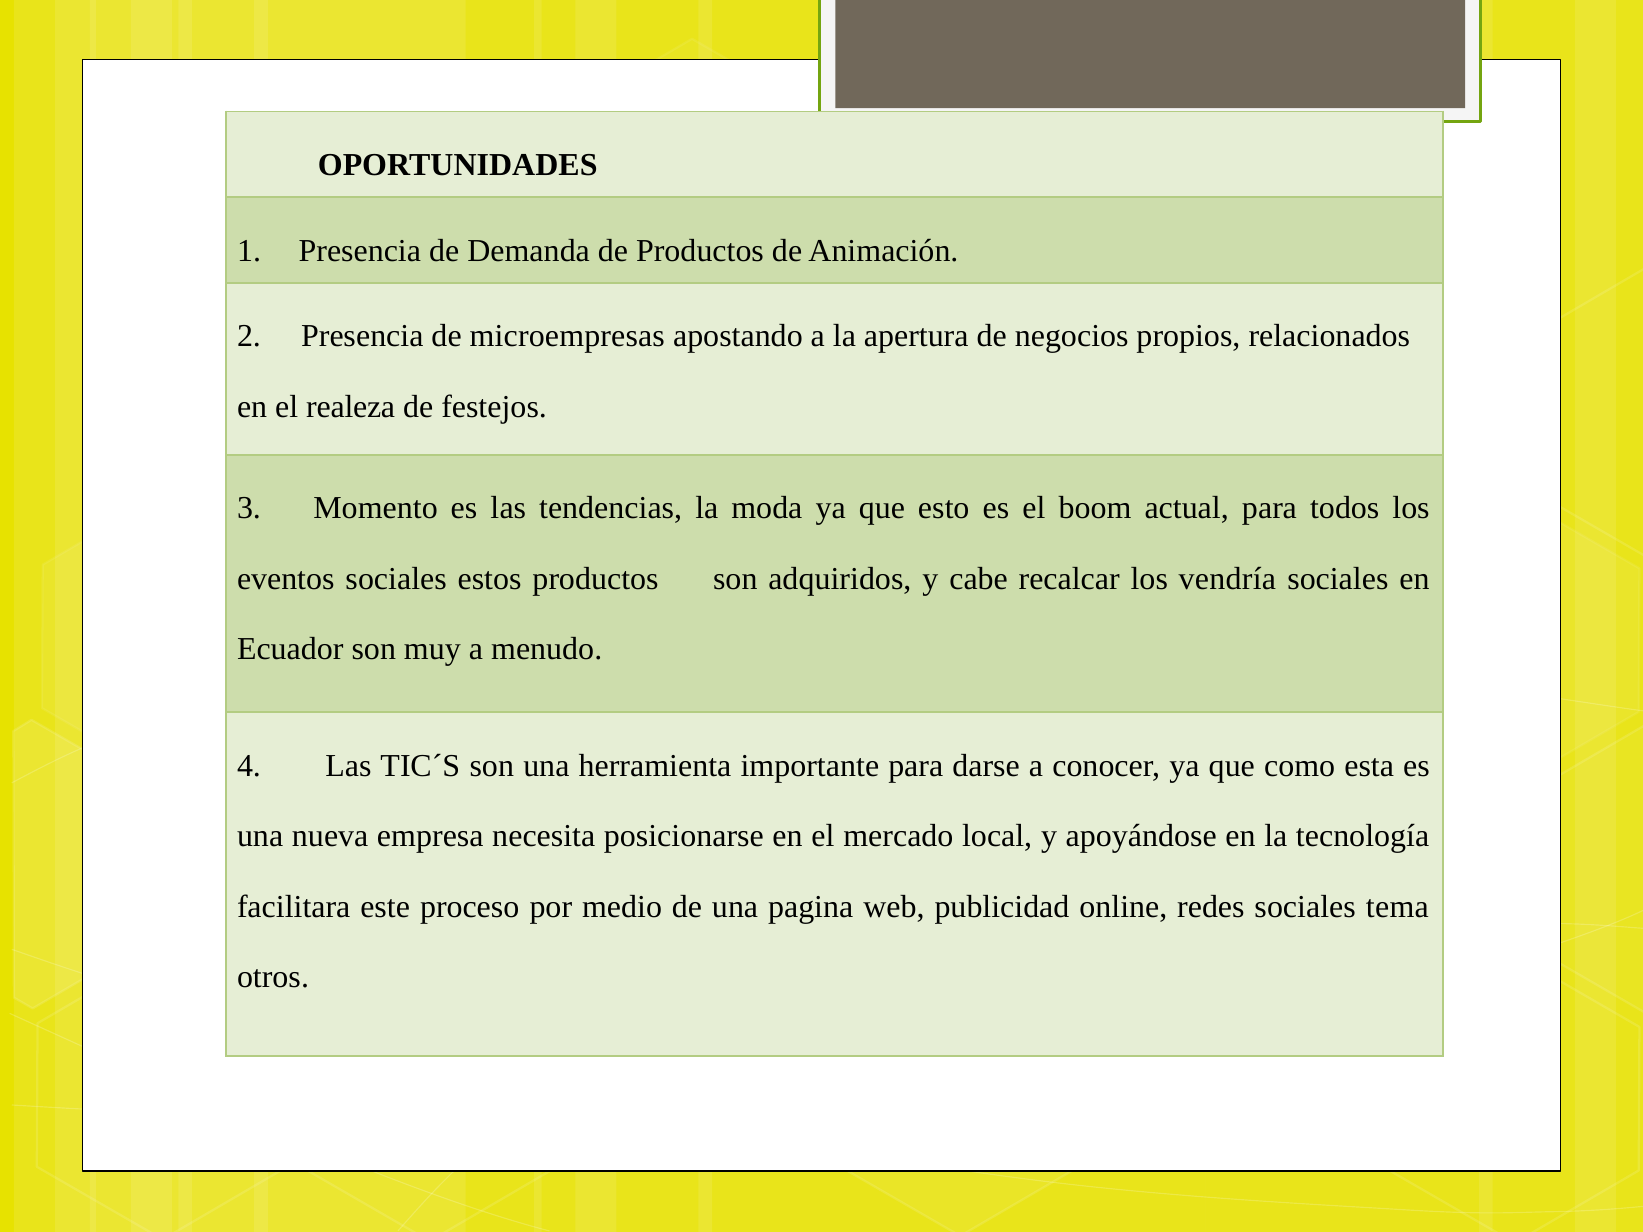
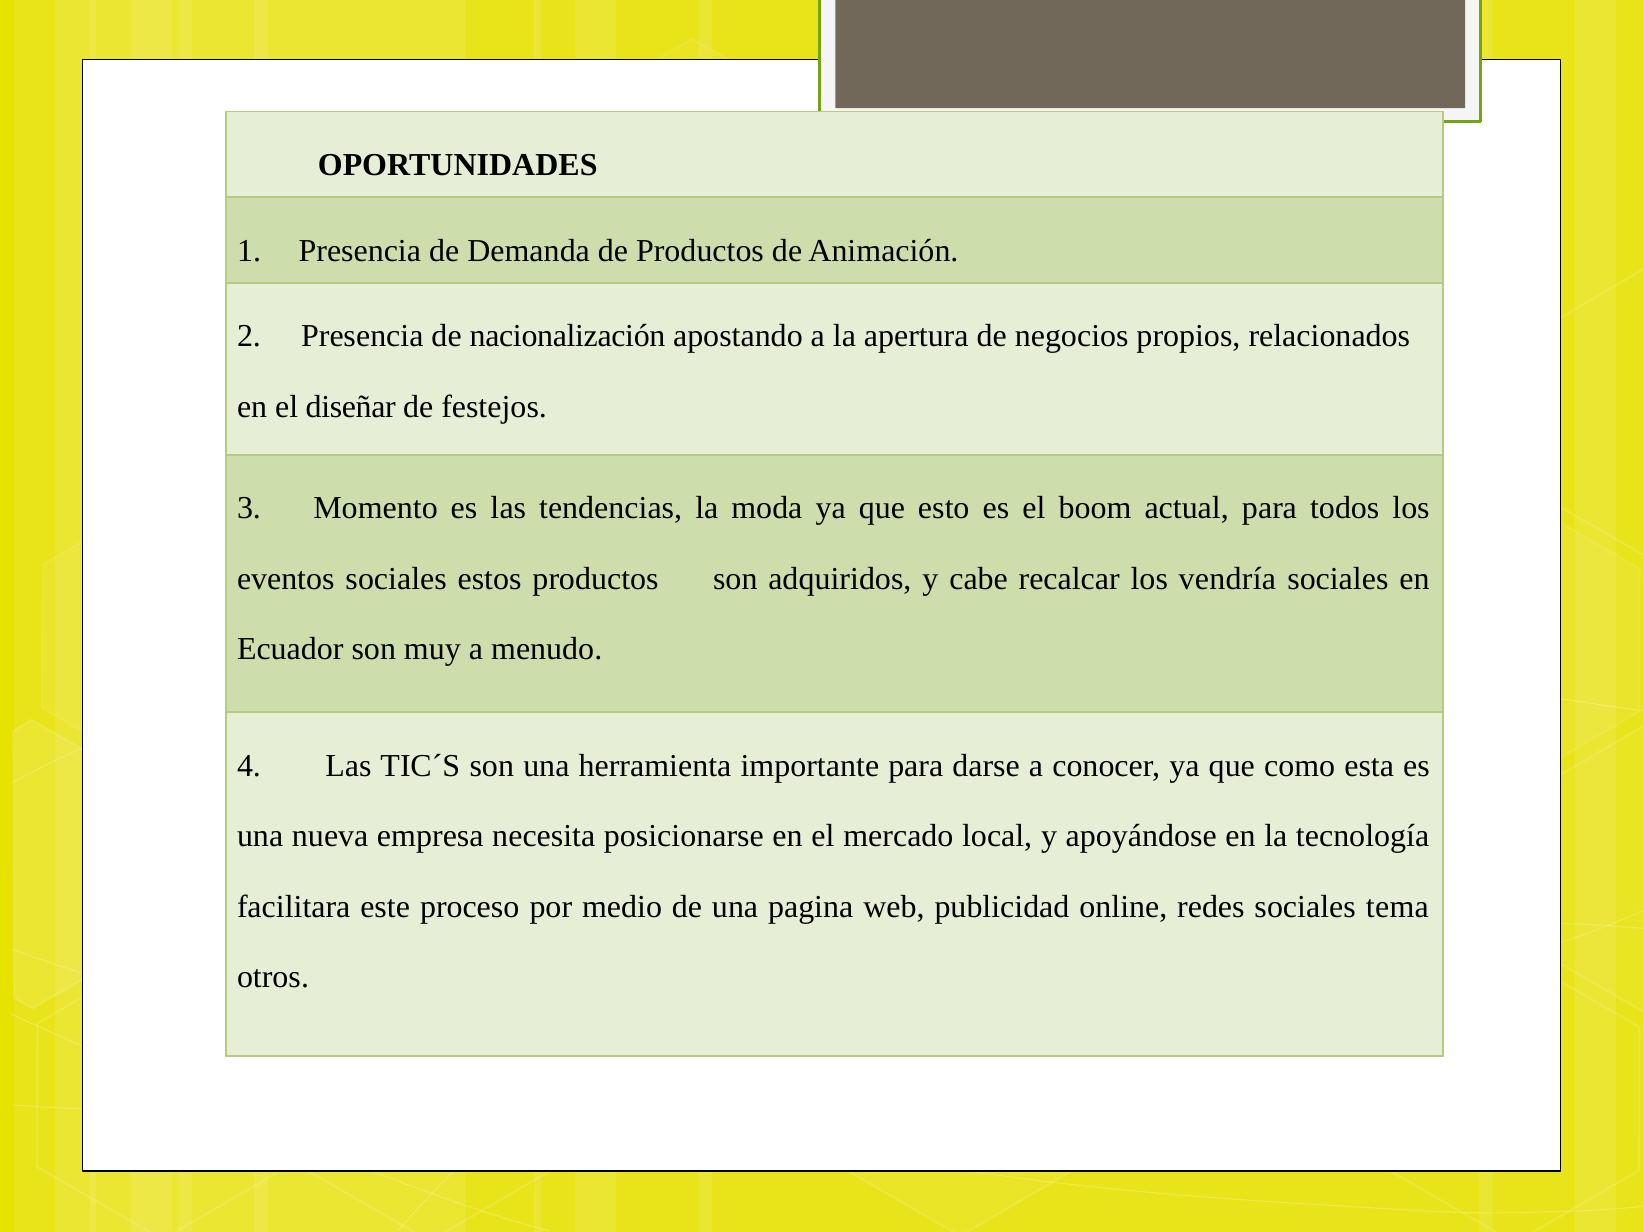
microempresas: microempresas -> nacionalización (568, 336)
realeza: realeza -> diseñar (351, 407)
